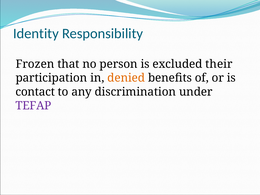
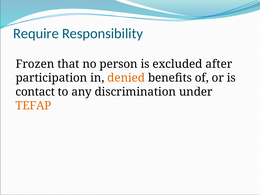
Identity: Identity -> Require (36, 34)
their: their -> after (219, 64)
TEFAP colour: purple -> orange (33, 106)
